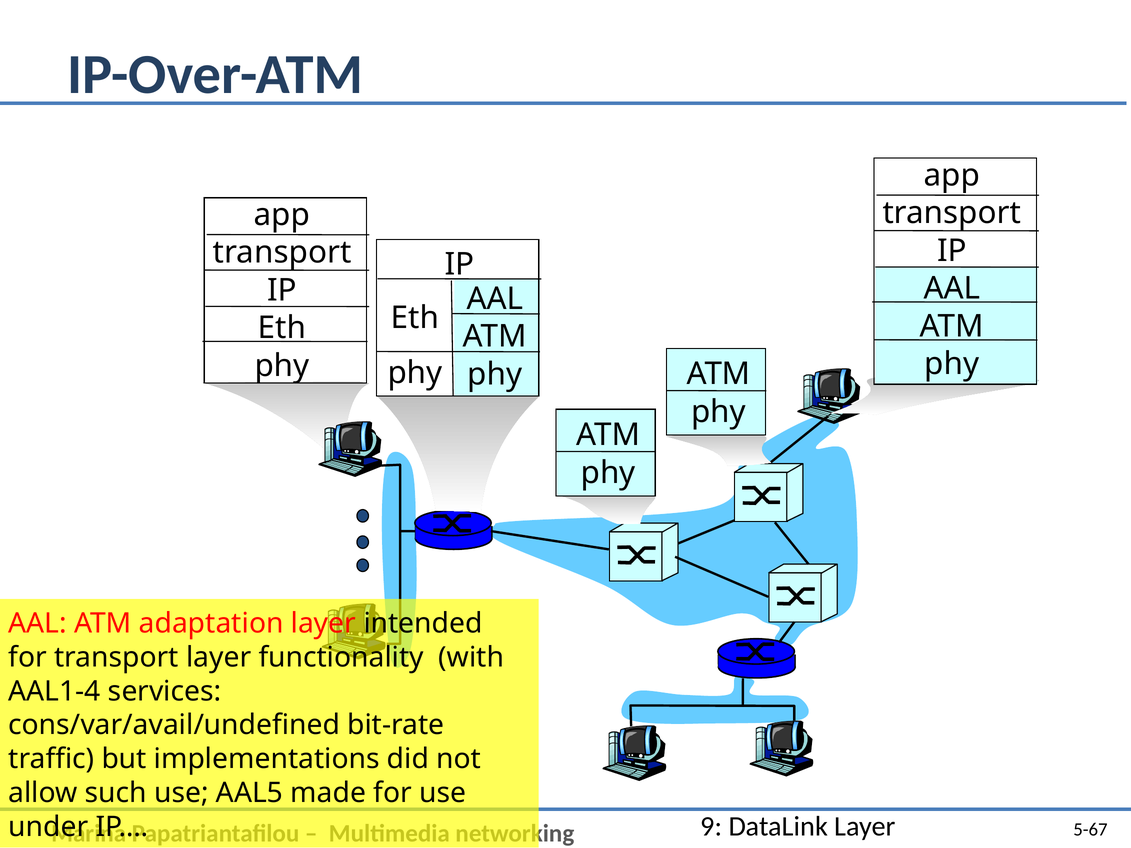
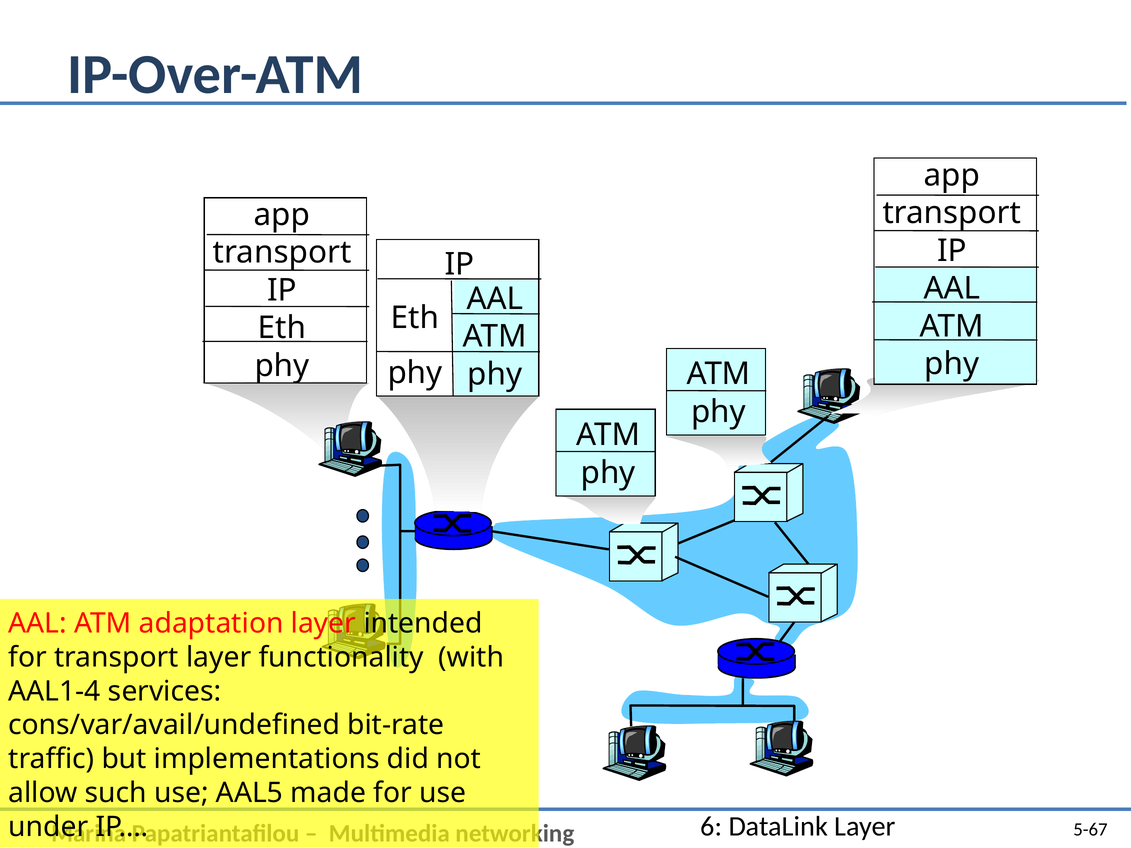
9: 9 -> 6 (711, 827)
